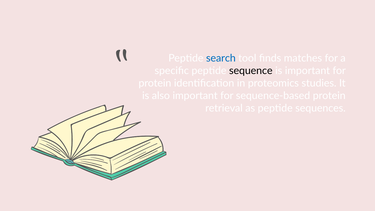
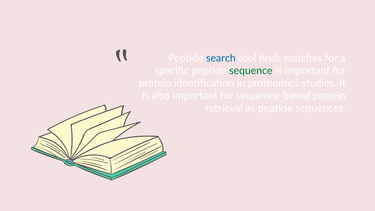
sequence colour: black -> green (251, 71)
